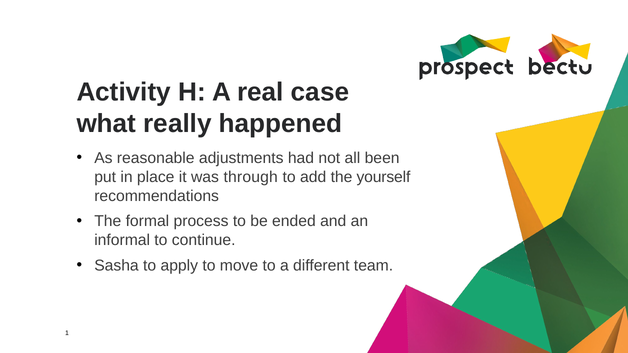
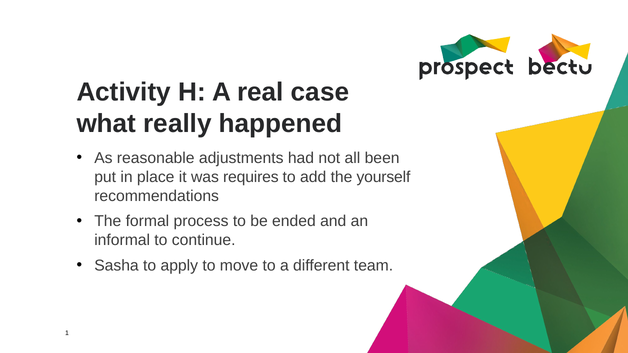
through: through -> requires (251, 177)
